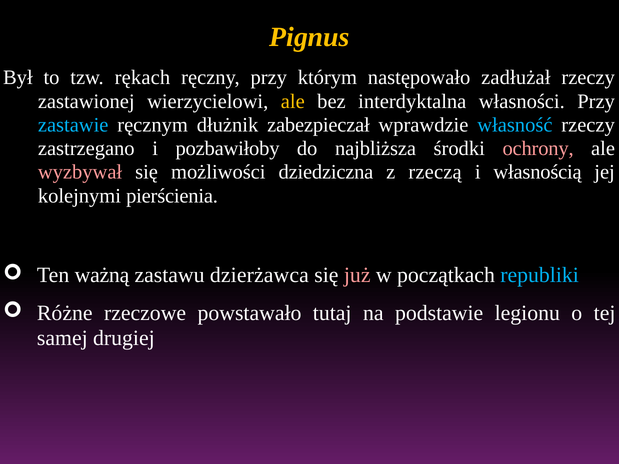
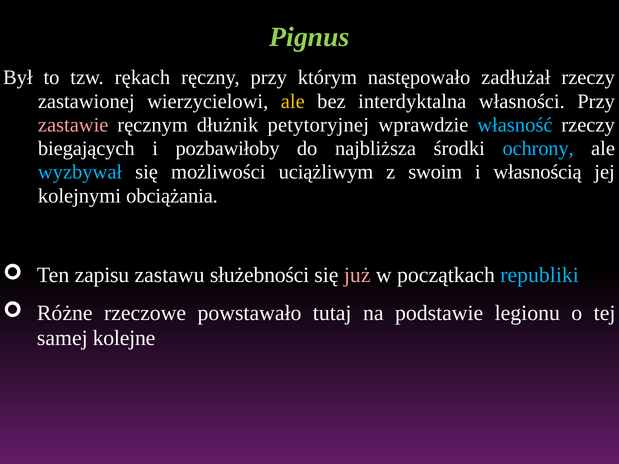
Pignus colour: yellow -> light green (310, 37)
zastawie colour: light blue -> pink (73, 125)
zabezpieczał: zabezpieczał -> petytoryjnej (318, 125)
zastrzegano: zastrzegano -> biegających (86, 149)
ochrony colour: pink -> light blue (538, 149)
wyzbywał colour: pink -> light blue (80, 172)
dziedziczna: dziedziczna -> uciążliwym (326, 172)
rzeczą: rzeczą -> swoim (435, 172)
pierścienia: pierścienia -> obciążania (172, 196)
ważną: ważną -> zapisu (102, 275)
dzierżawca: dzierżawca -> służebności (260, 275)
drugiej: drugiej -> kolejne (124, 338)
